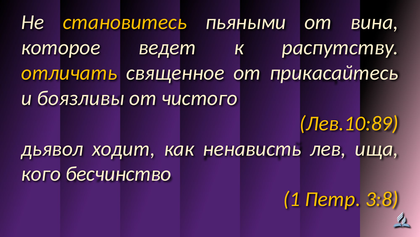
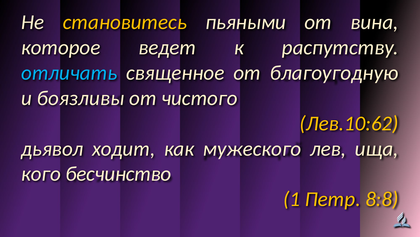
отличать colour: yellow -> light blue (69, 73)
прикасайтесь: прикасайтесь -> благоугодную (334, 73)
Лев.10:89: Лев.10:89 -> Лев.10:62 (349, 123)
ненависть: ненависть -> мужеского (252, 148)
3:8: 3:8 -> 8:8 (382, 199)
